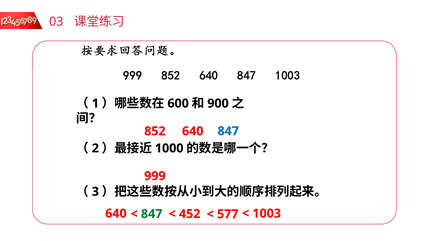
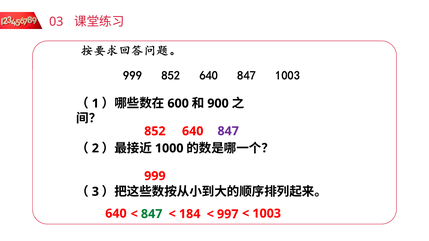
847 colour: blue -> purple (228, 131)
452: 452 -> 184 (190, 214)
577: 577 -> 997 (228, 214)
